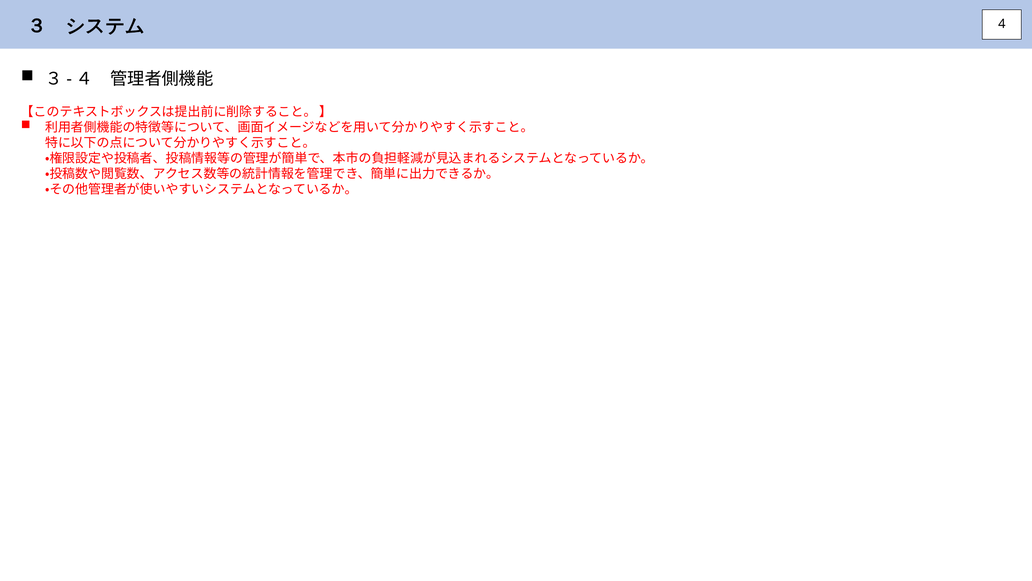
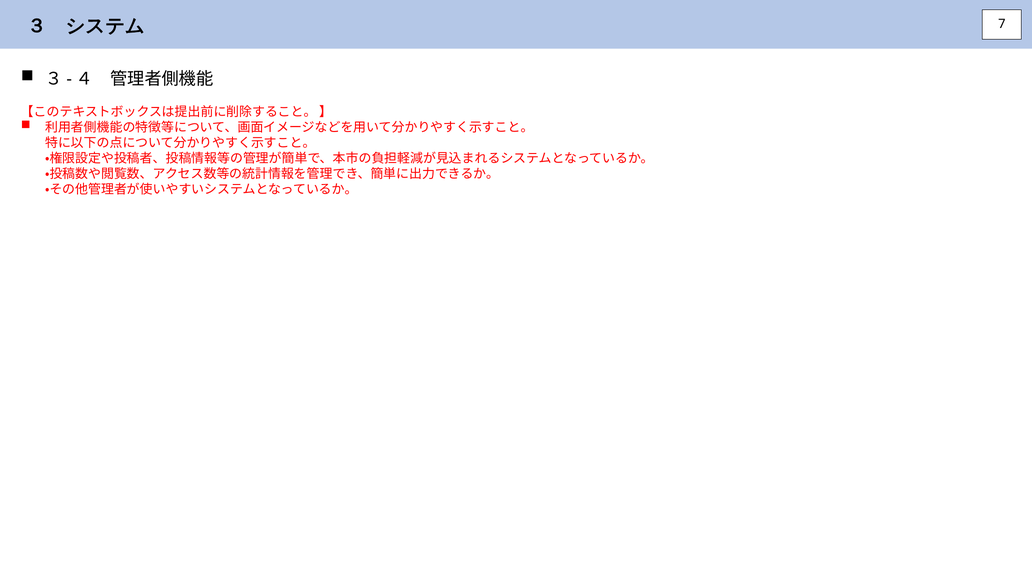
4: 4 -> 7 (1002, 24)
